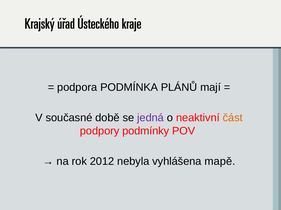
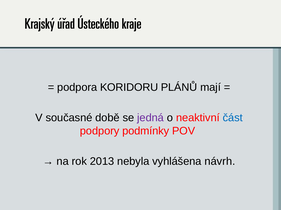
PODMÍNKA: PODMÍNKA -> KORIDORU (129, 88)
část colour: orange -> blue (233, 118)
2012: 2012 -> 2013 (102, 162)
mapě: mapě -> návrh (220, 162)
